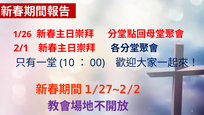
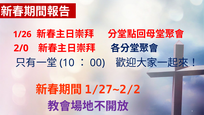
2/1: 2/1 -> 2/0 (21, 48)
